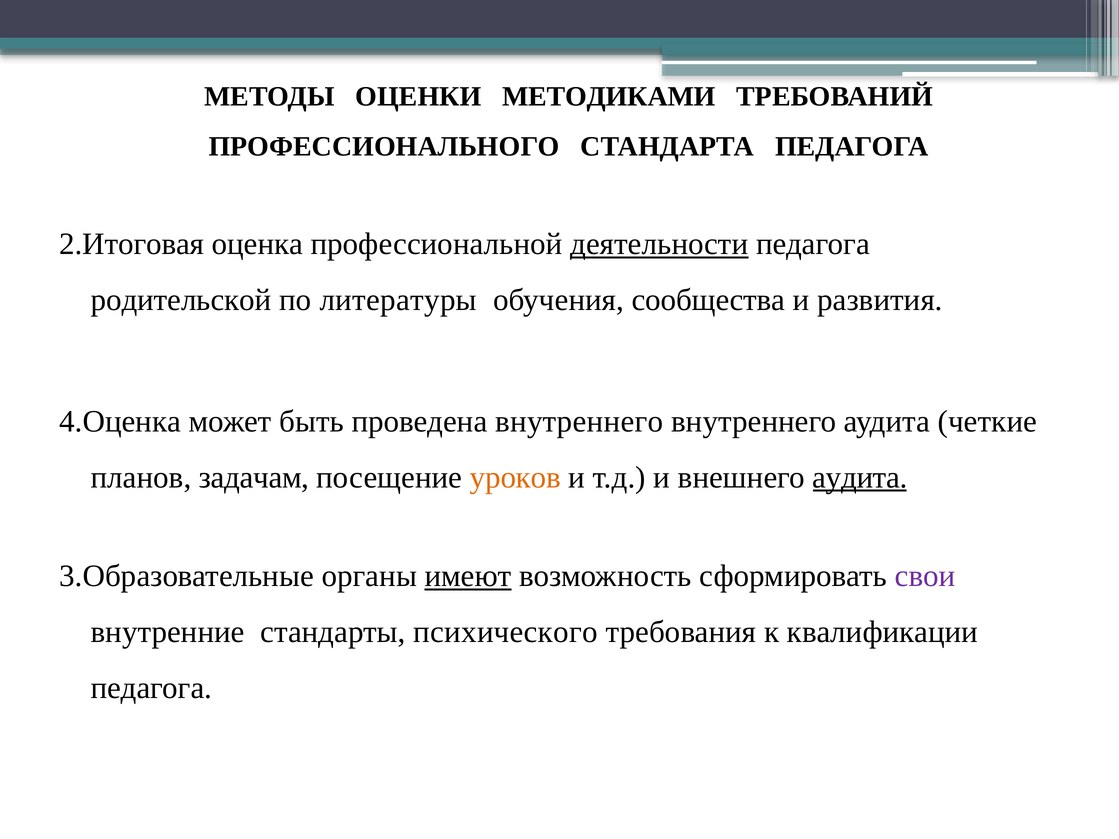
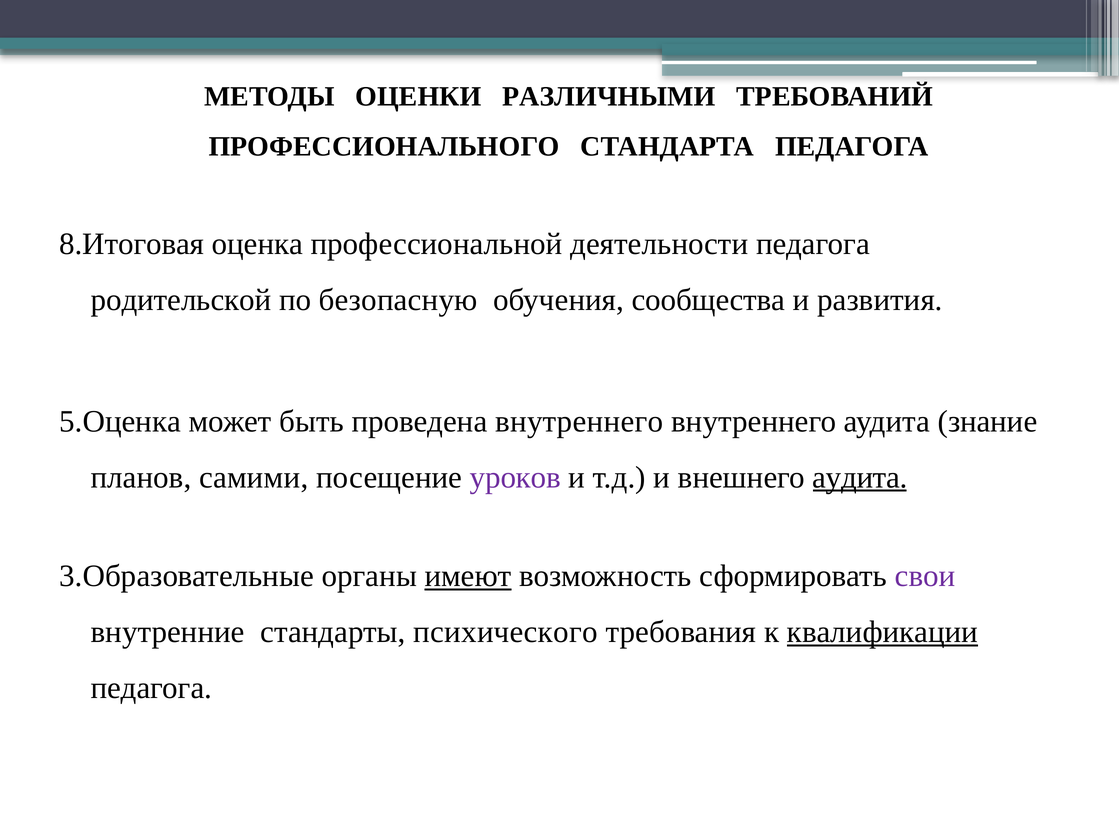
МЕТОДИКАМИ: МЕТОДИКАМИ -> РАЗЛИЧНЫМИ (609, 96)
2.Итоговая: 2.Итоговая -> 8.Итоговая (132, 244)
деятельности underline: present -> none (659, 244)
литературы: литературы -> безопасную (398, 300)
4.Оценка: 4.Оценка -> 5.Оценка (120, 421)
четкие: четкие -> знание (988, 421)
задачам: задачам -> самими (254, 477)
уроков colour: orange -> purple (515, 477)
квалификации underline: none -> present (882, 632)
